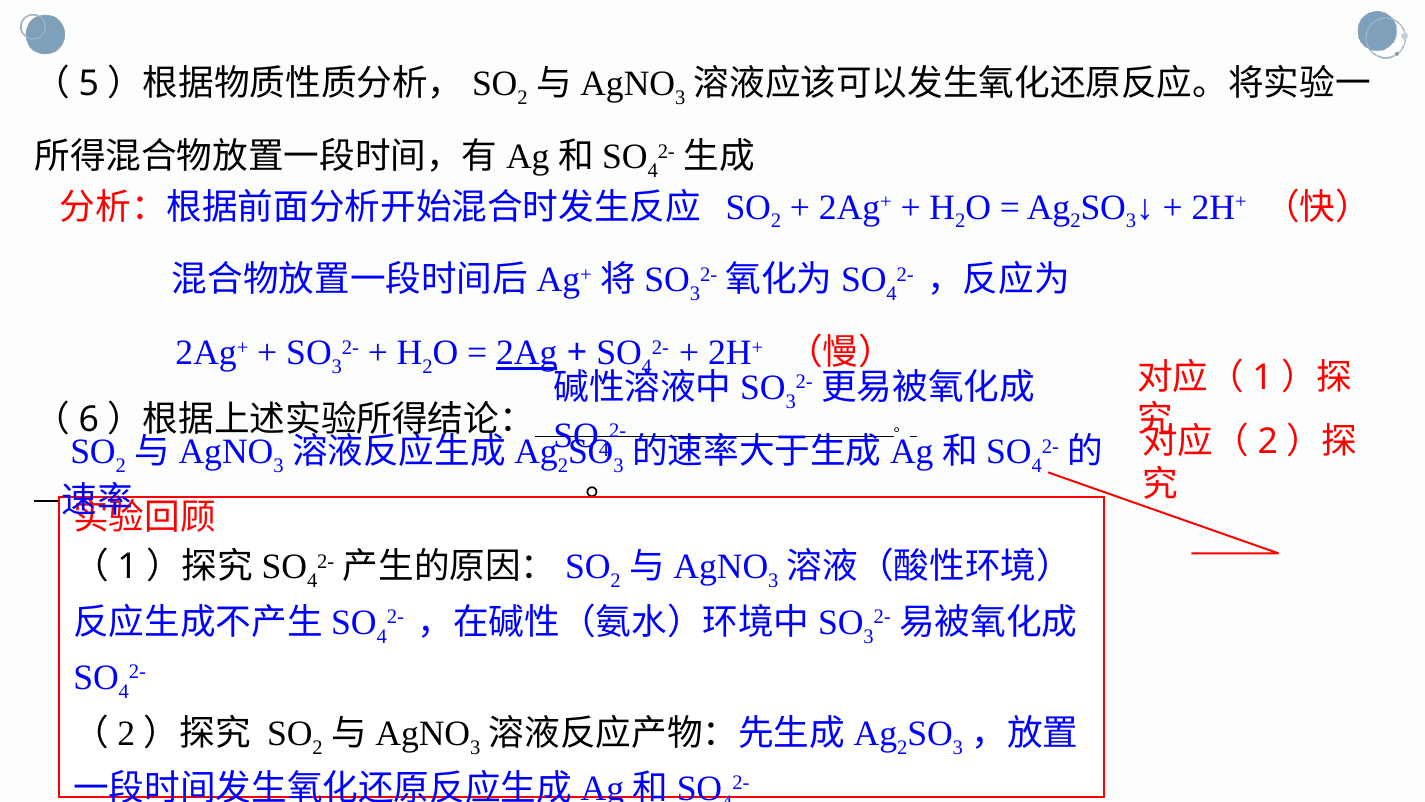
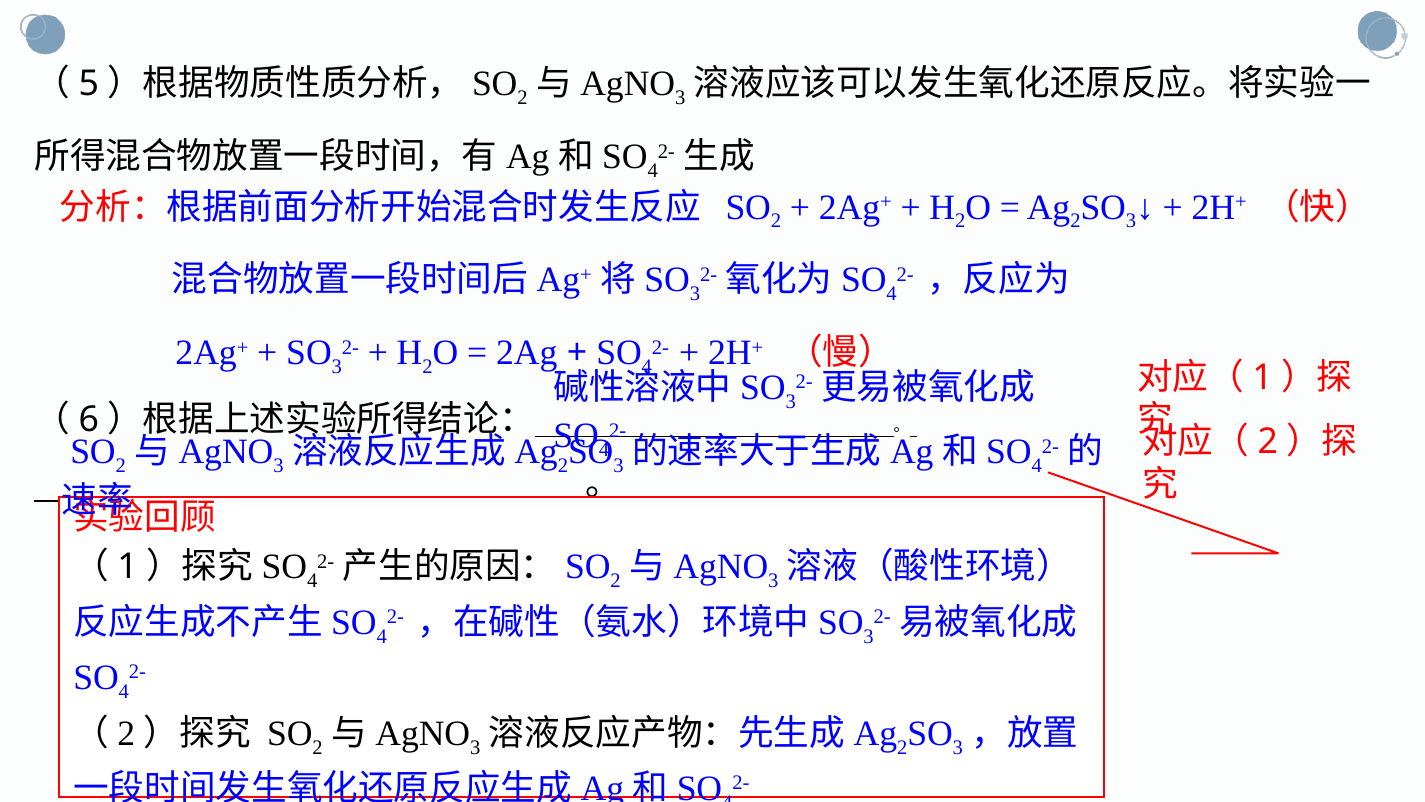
2Ag underline: present -> none (527, 353)
